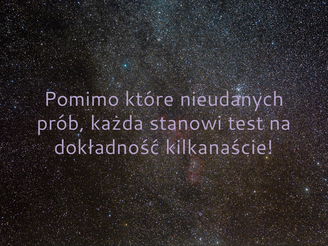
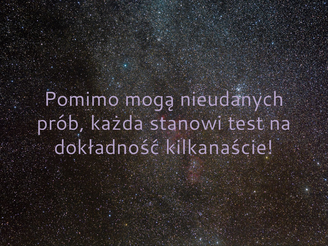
które: które -> mogą (150, 99)
